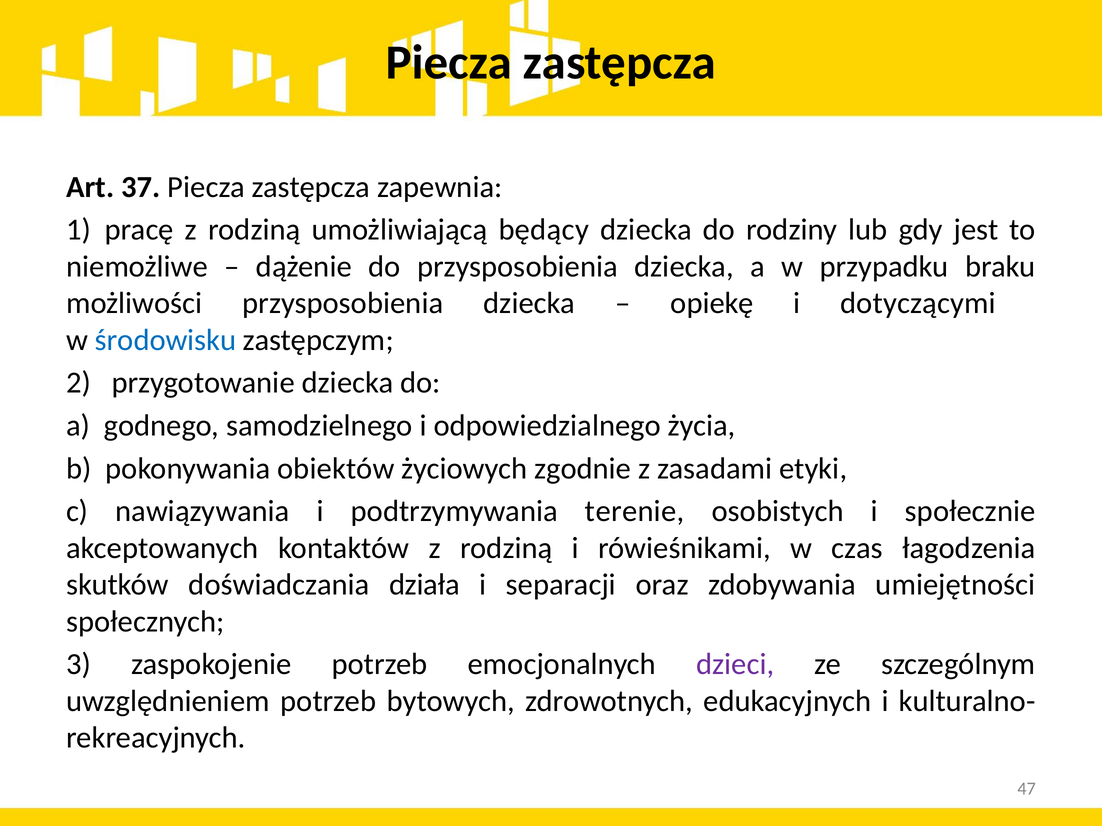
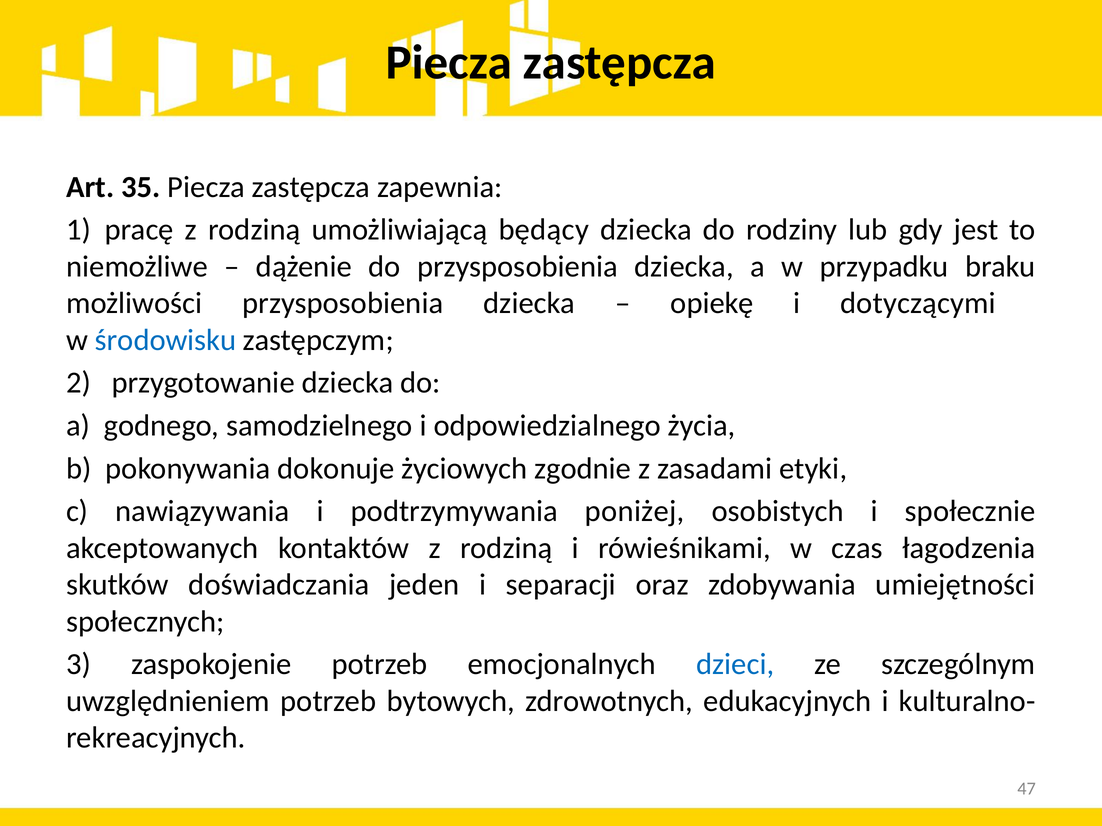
37: 37 -> 35 (141, 187)
obiektów: obiektów -> dokonuje (336, 469)
terenie: terenie -> poniżej (635, 512)
działa: działa -> jeden (424, 585)
dzieci colour: purple -> blue (735, 665)
